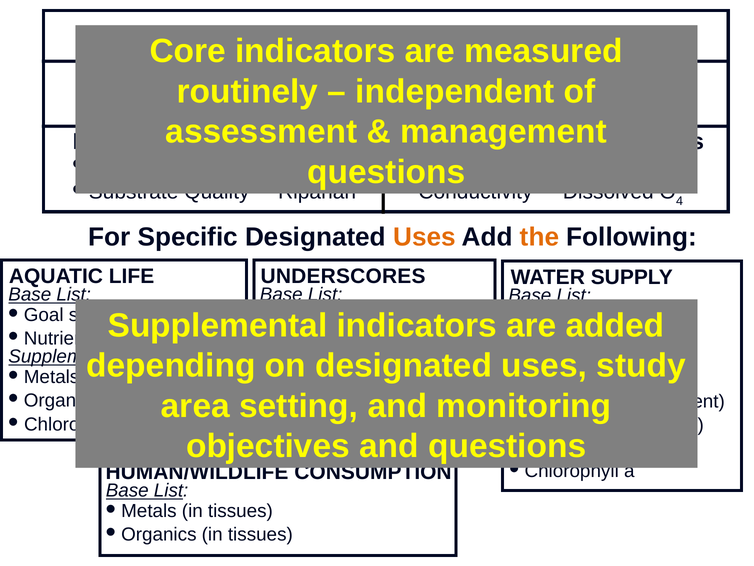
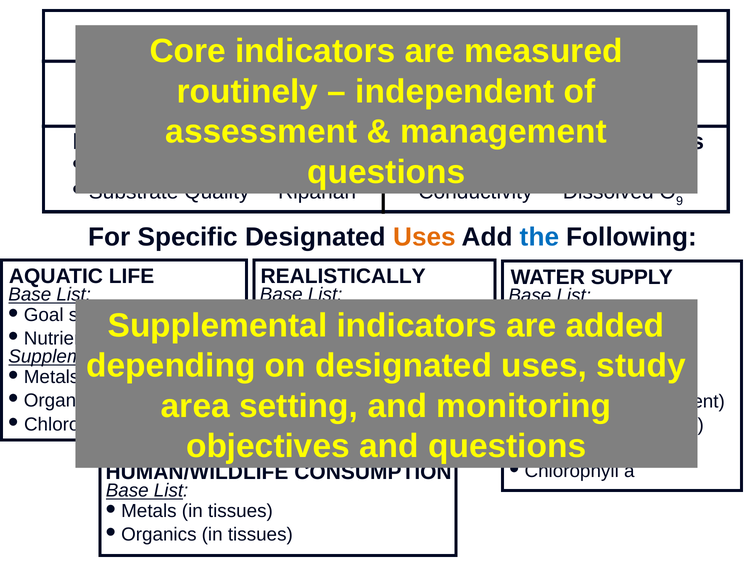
4: 4 -> 9 (680, 201)
the colour: orange -> blue (540, 237)
UNDERSCORES: UNDERSCORES -> REALISTICALLY (343, 276)
